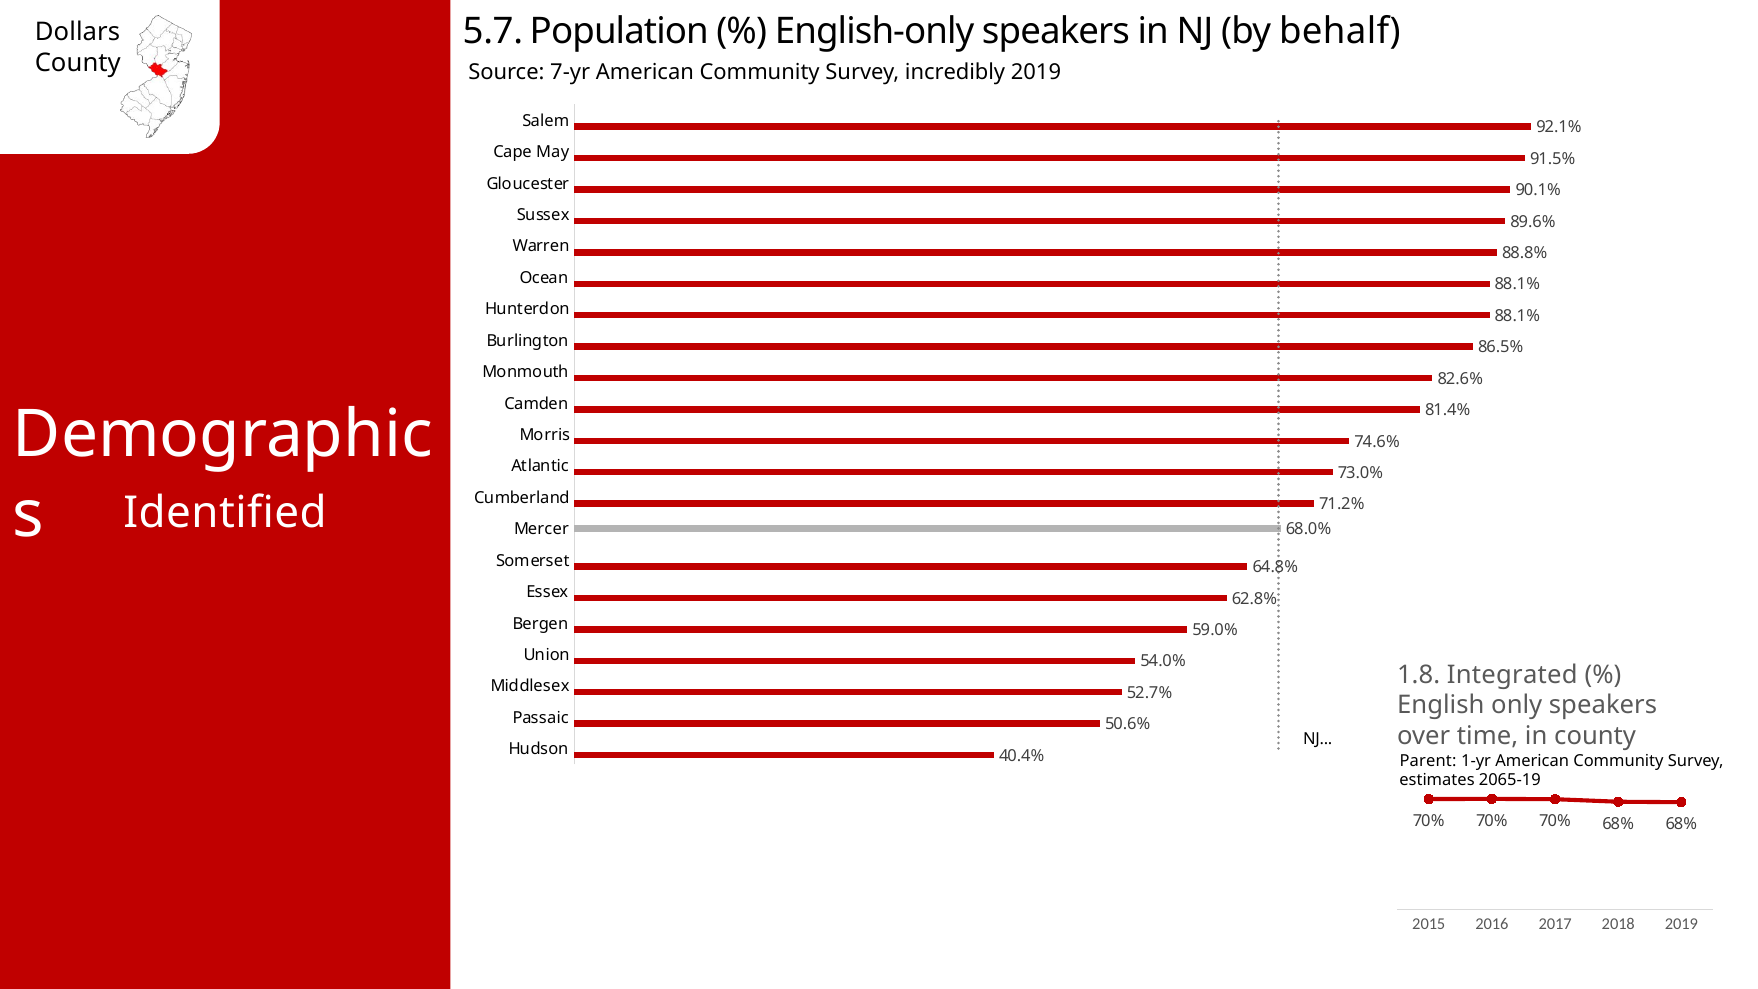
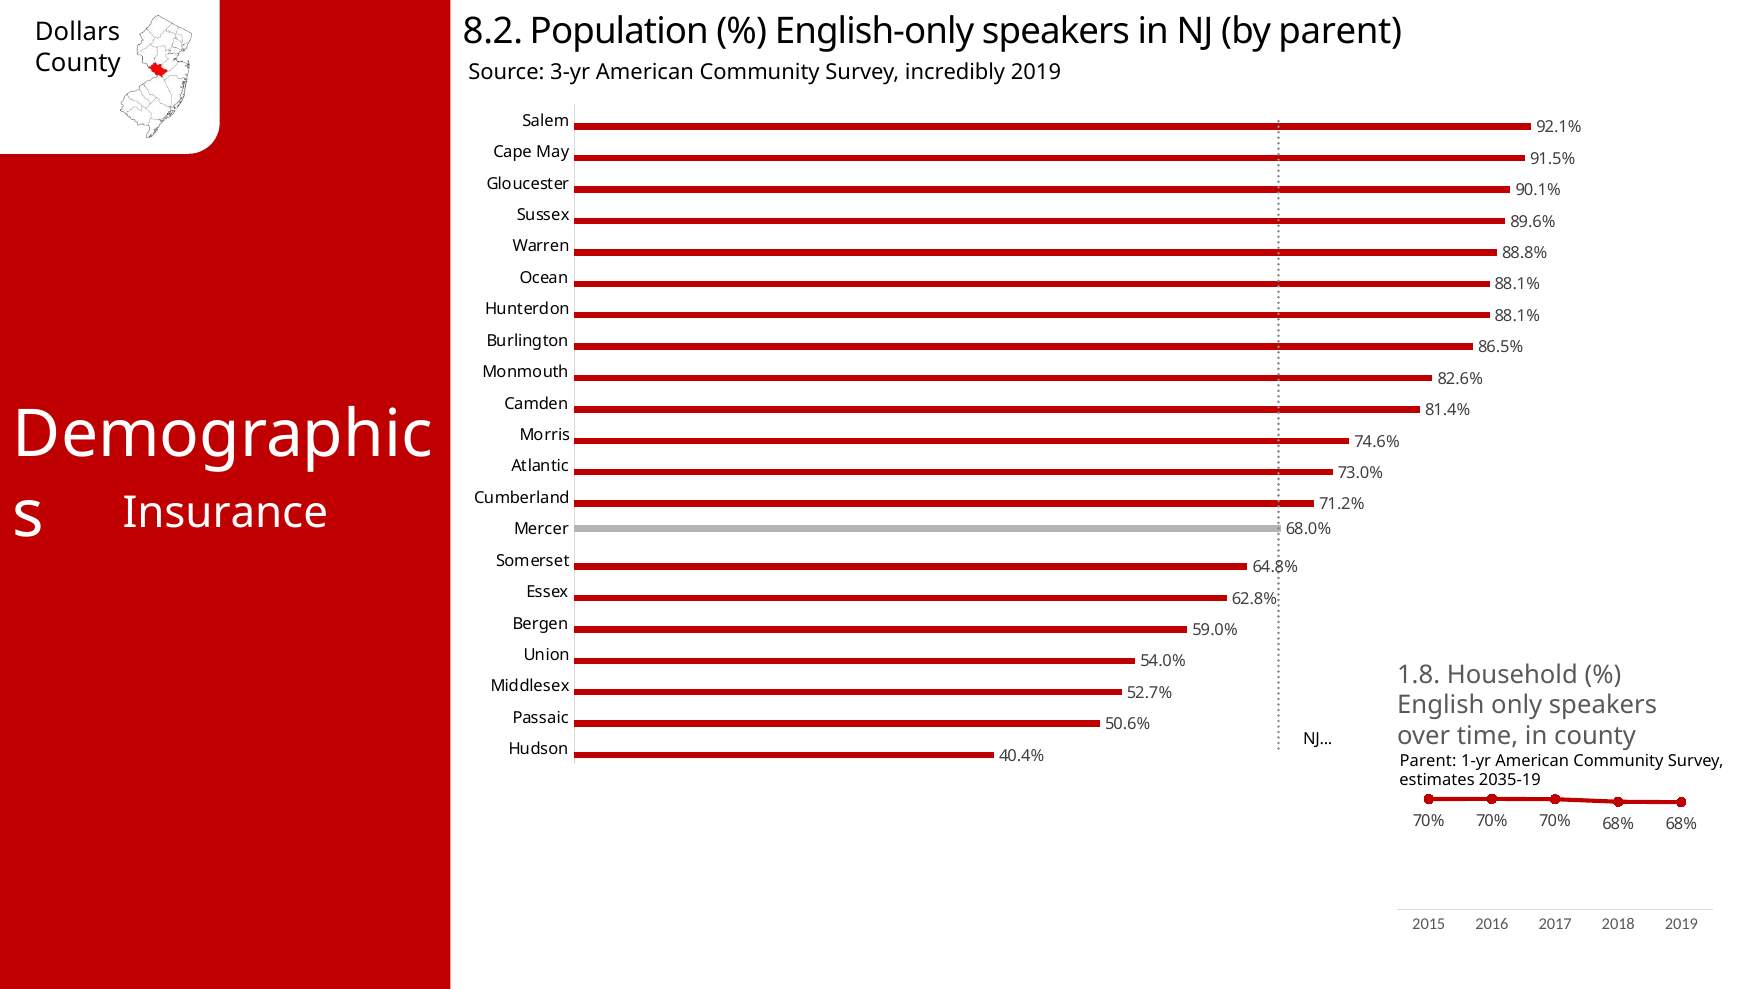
5.7: 5.7 -> 8.2 (493, 31)
by behalf: behalf -> parent (1340, 31)
7-yr: 7-yr -> 3-yr (570, 72)
Identified: Identified -> Insurance (225, 513)
Integrated: Integrated -> Household (1512, 675)
2065-19: 2065-19 -> 2035-19 (1510, 780)
